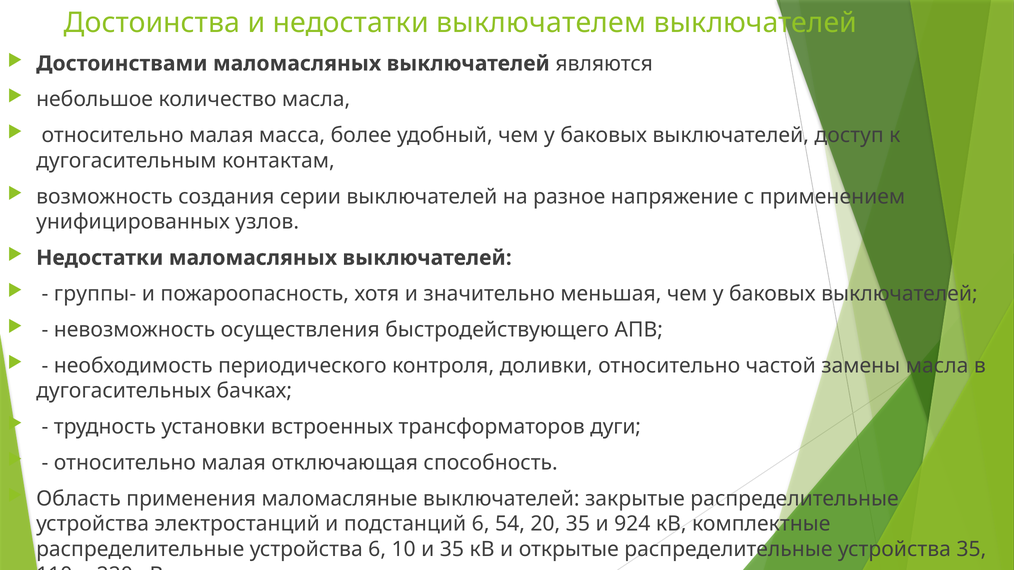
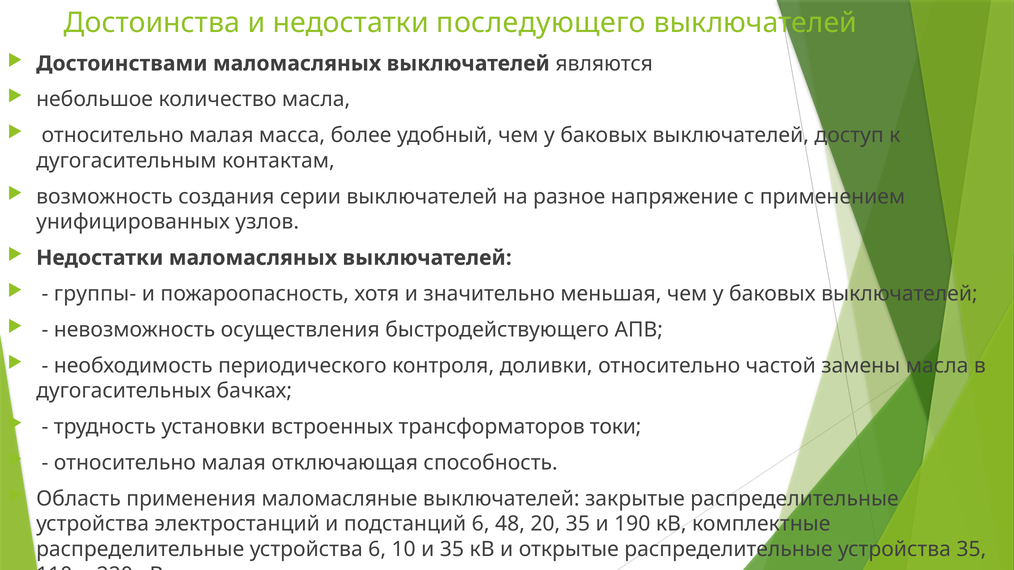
выключателем: выключателем -> последующего (541, 23)
дуги: дуги -> токи (616, 427)
54: 54 -> 48 (510, 524)
924: 924 -> 190 (632, 524)
